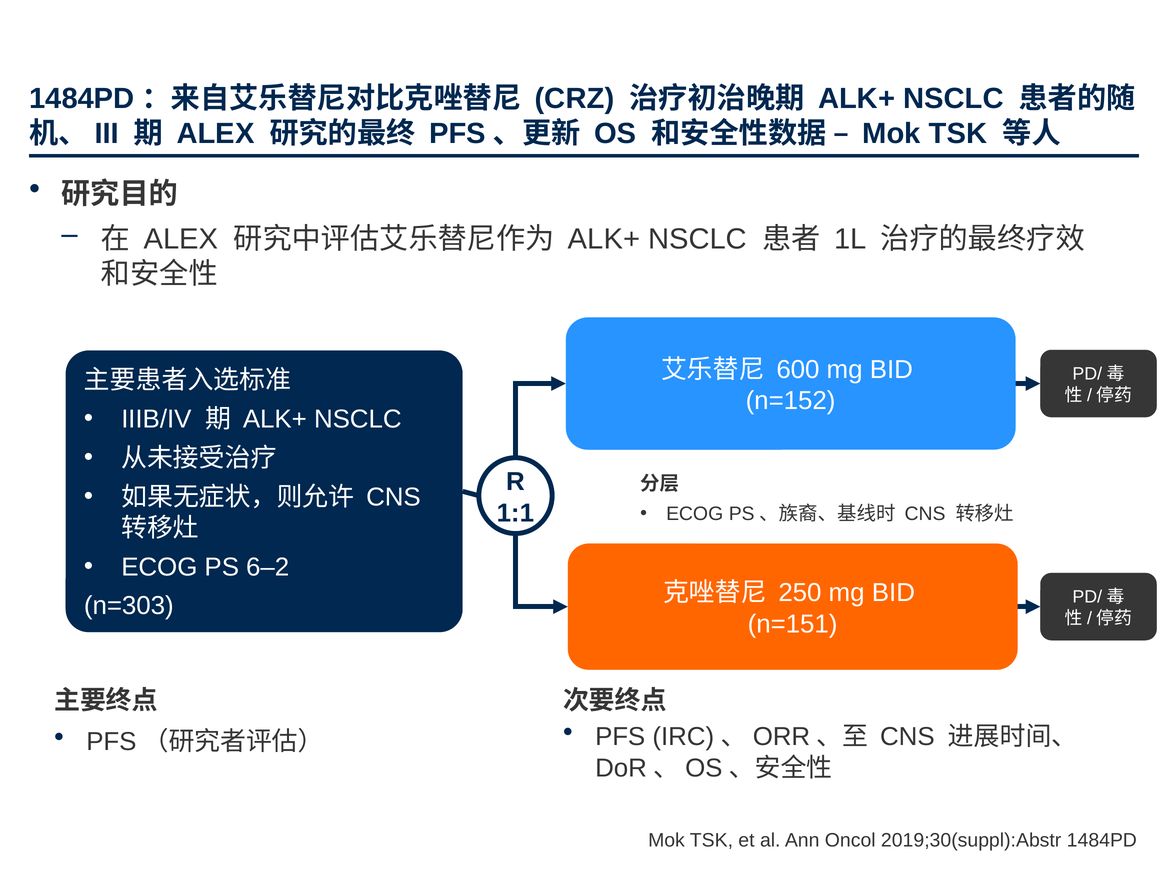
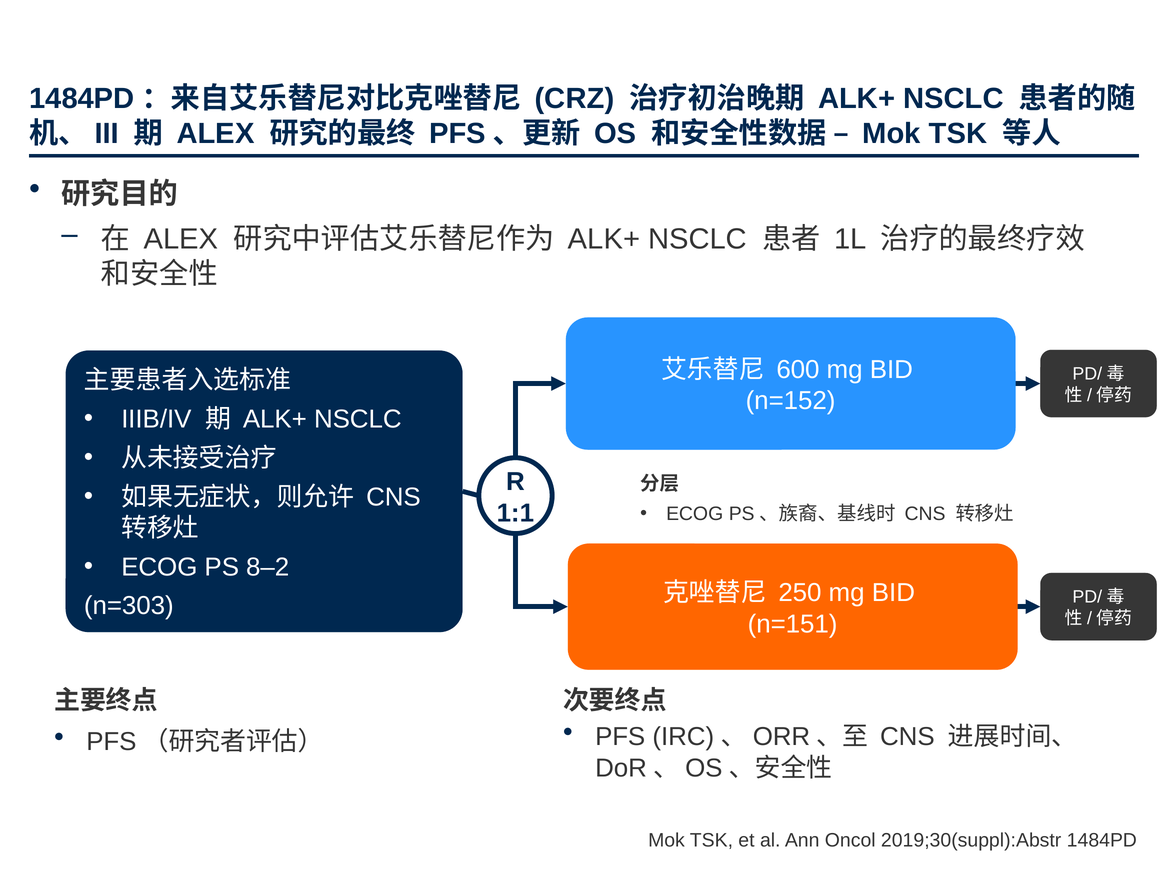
6–2: 6–2 -> 8–2 (268, 567)
